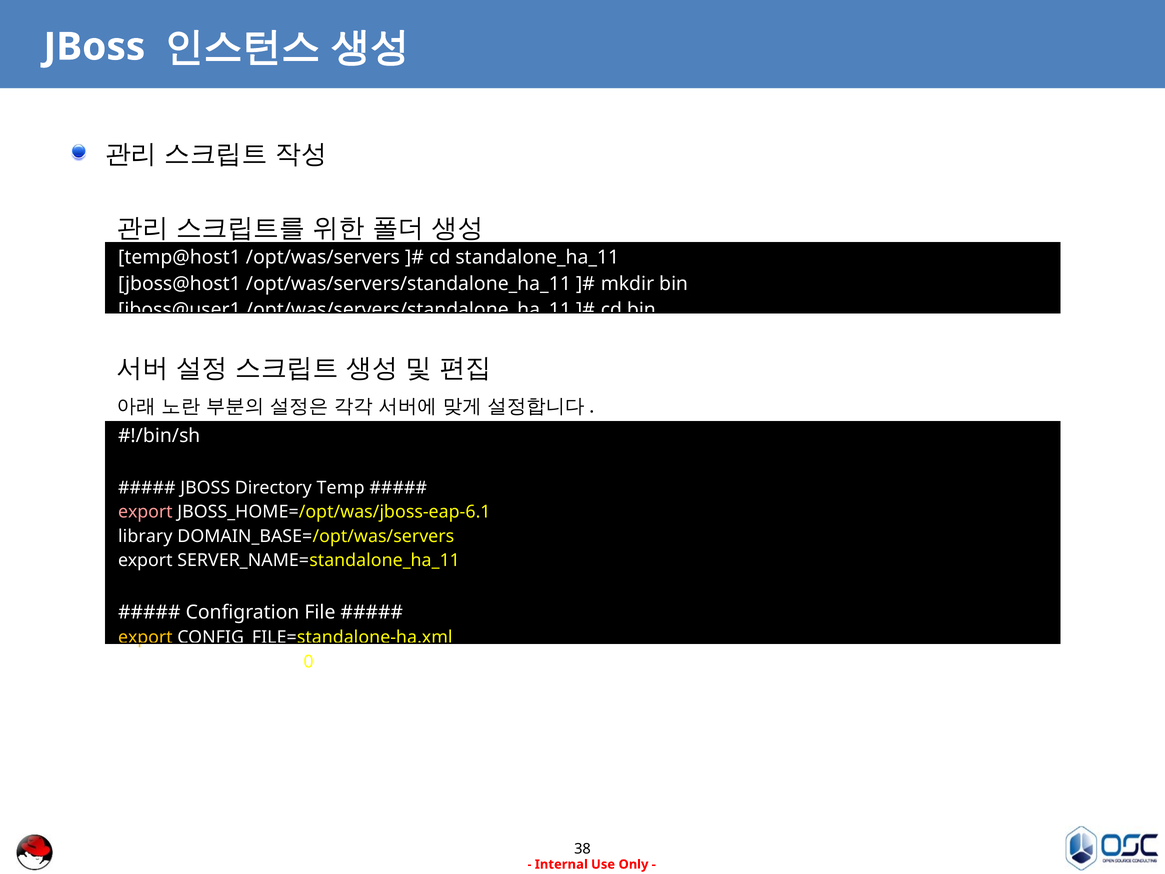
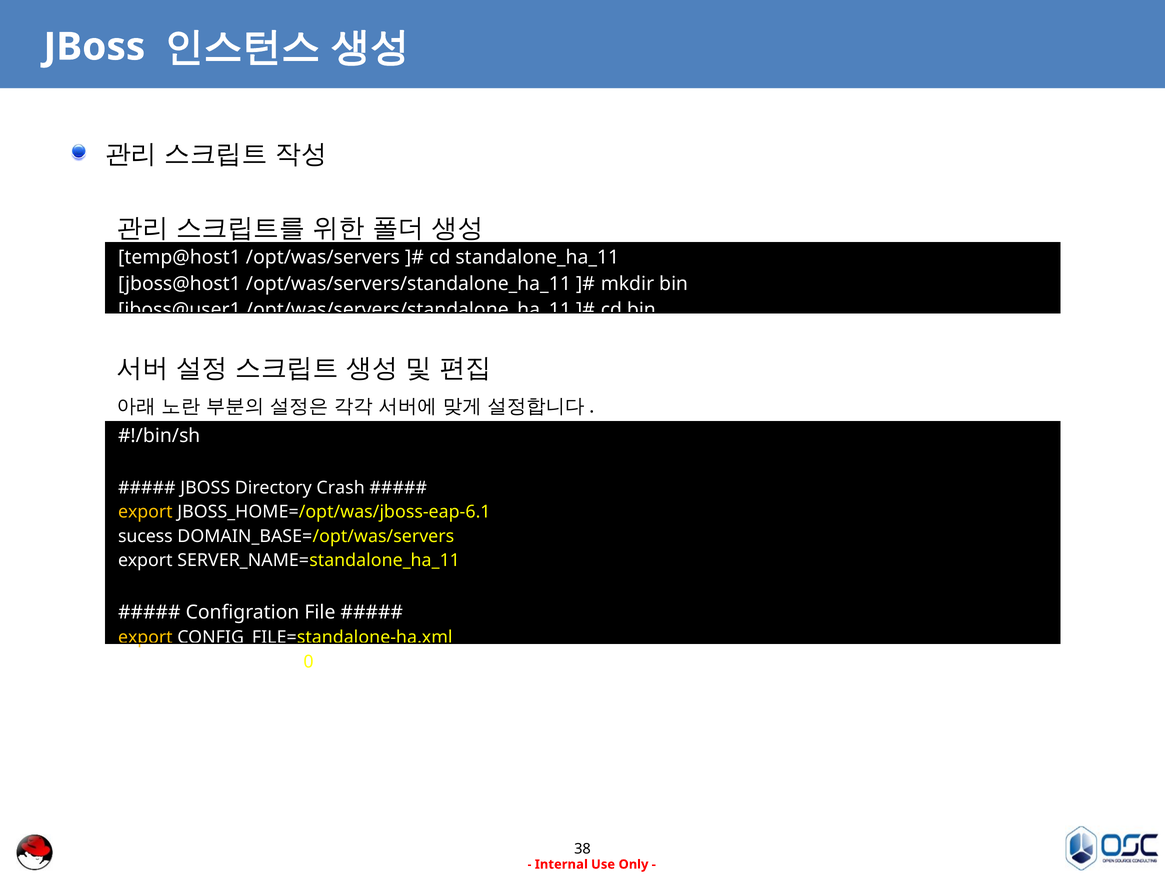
Temp: Temp -> Crash (341, 488)
export colour: pink -> yellow (145, 512)
library: library -> sucess (145, 536)
